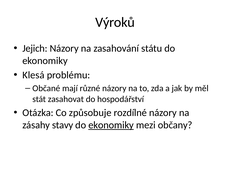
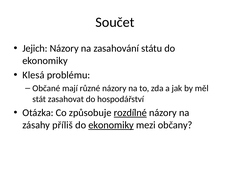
Výroků: Výroků -> Součet (115, 22)
rozdílné underline: none -> present (130, 112)
stavy: stavy -> příliš (63, 125)
